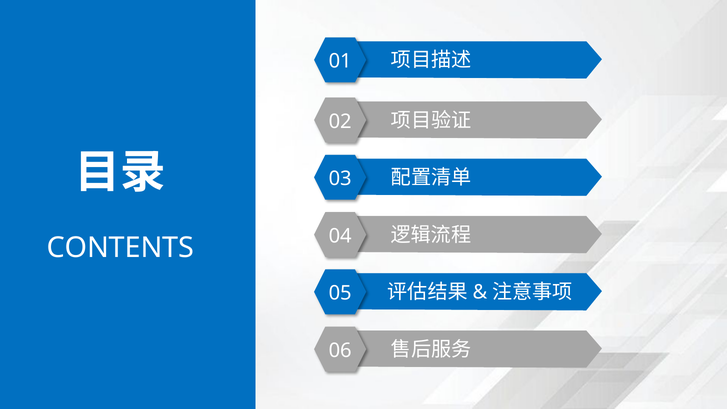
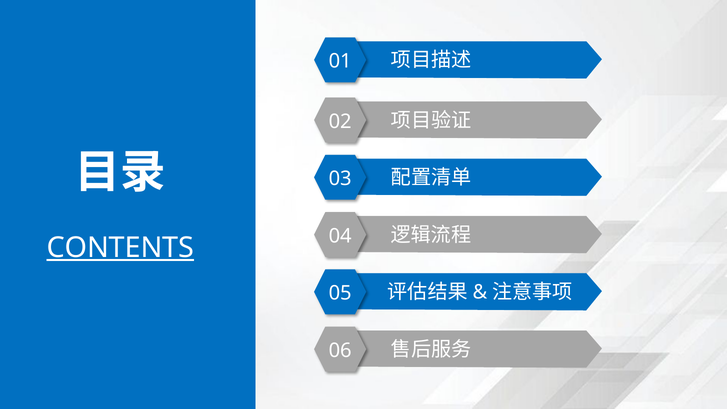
CONTENTS underline: none -> present (120, 247)
